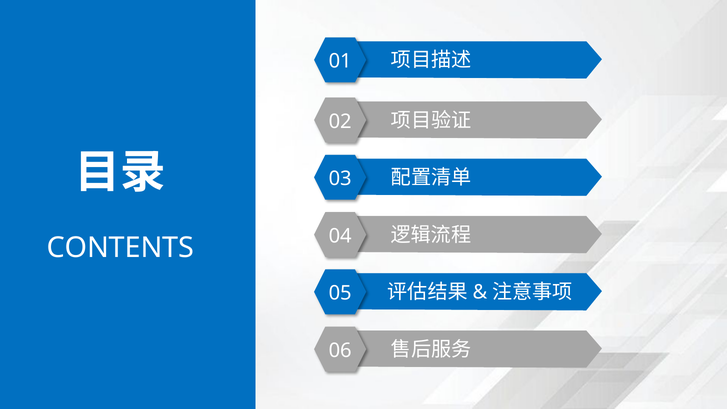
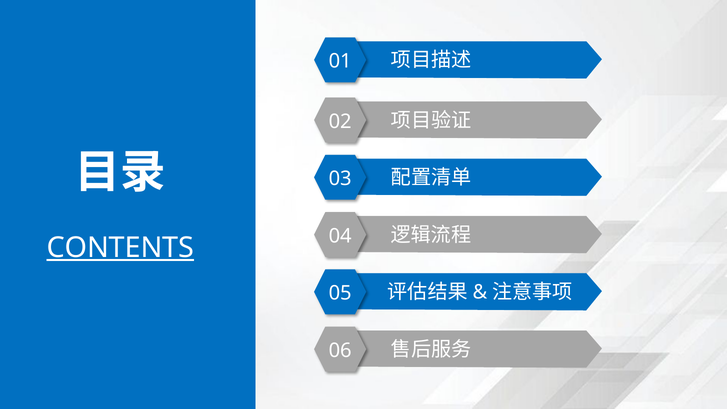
CONTENTS underline: none -> present (120, 247)
